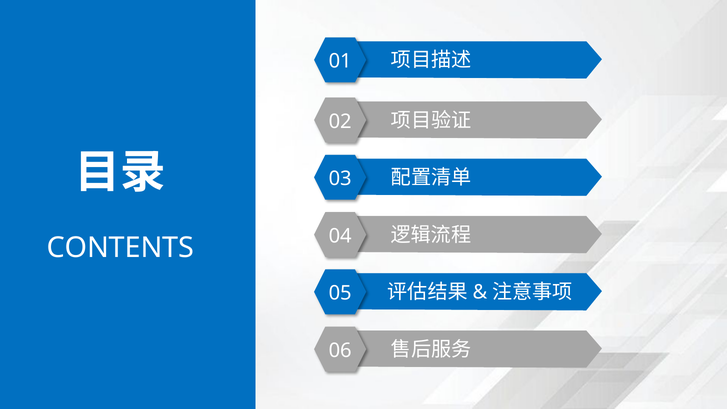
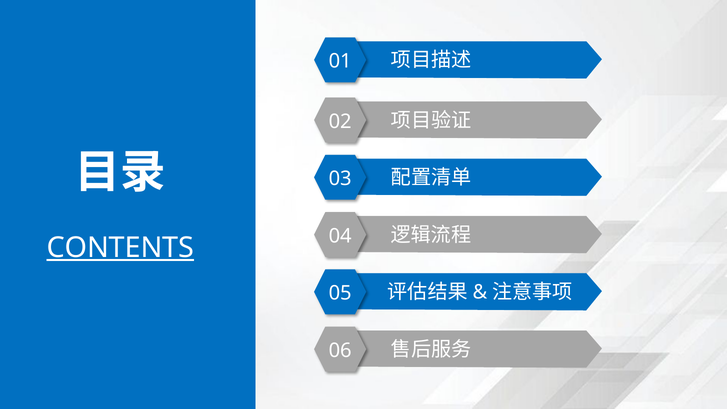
CONTENTS underline: none -> present (120, 247)
